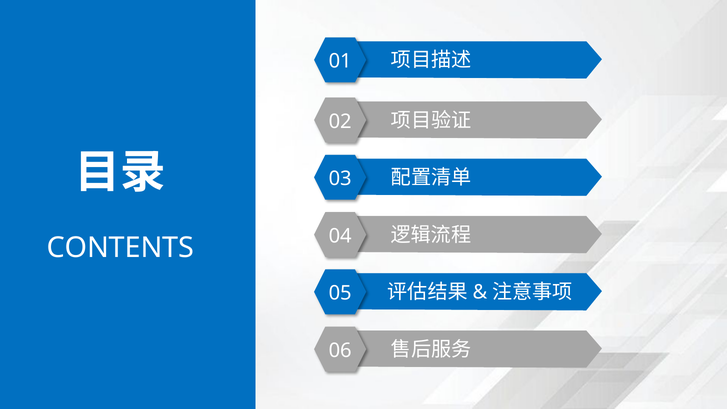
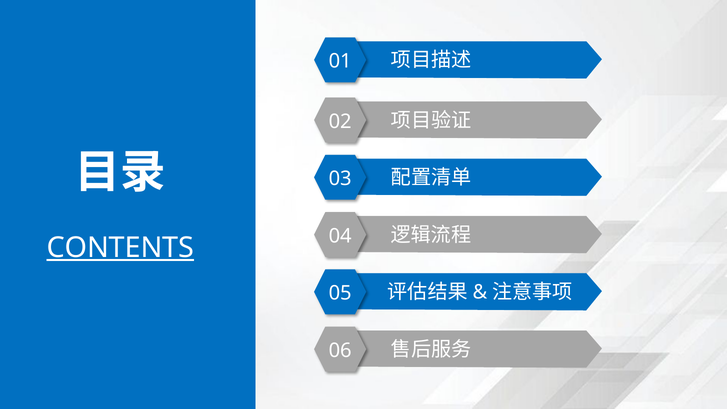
CONTENTS underline: none -> present (120, 247)
